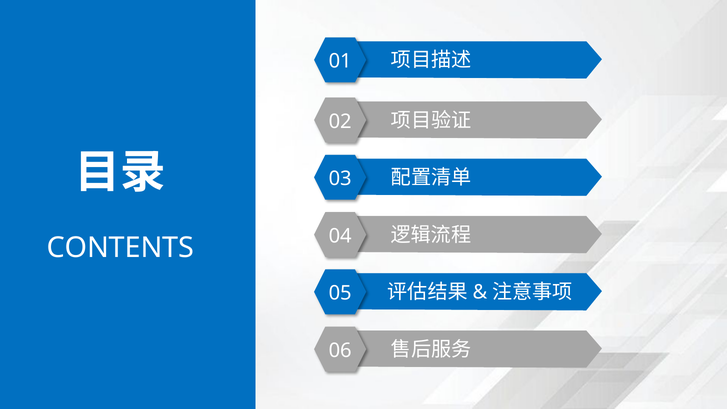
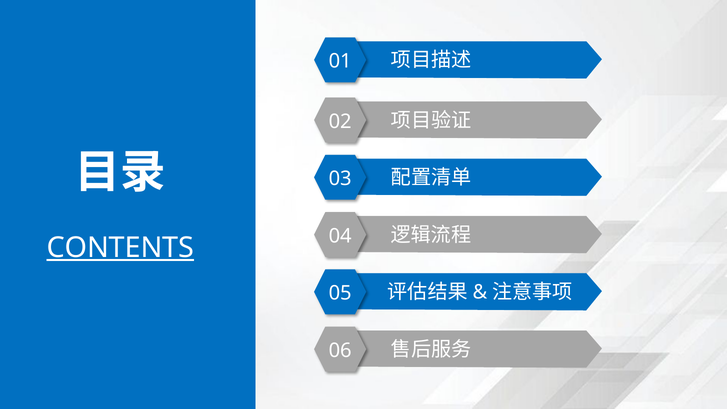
CONTENTS underline: none -> present (120, 247)
